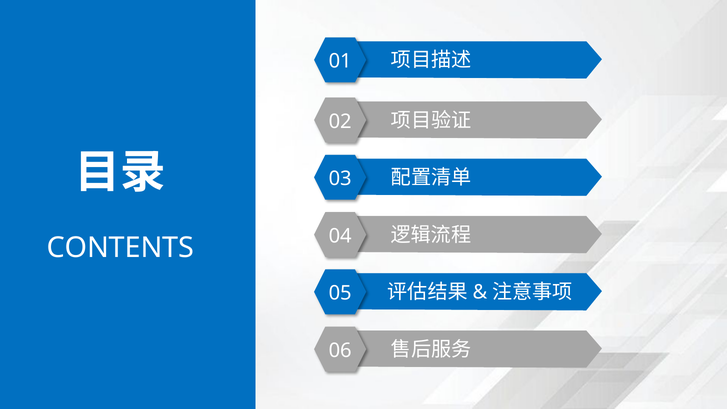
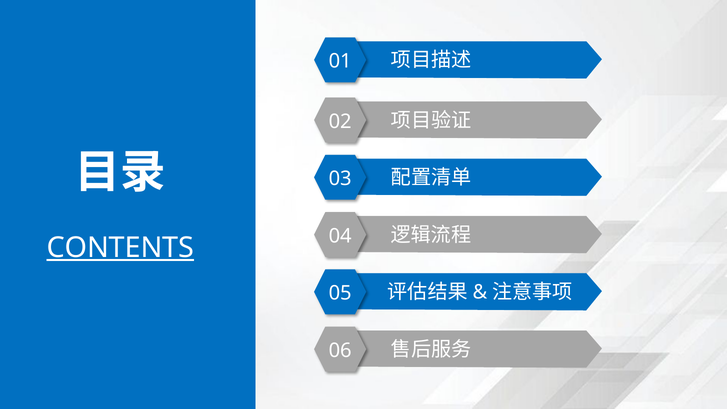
CONTENTS underline: none -> present (120, 247)
